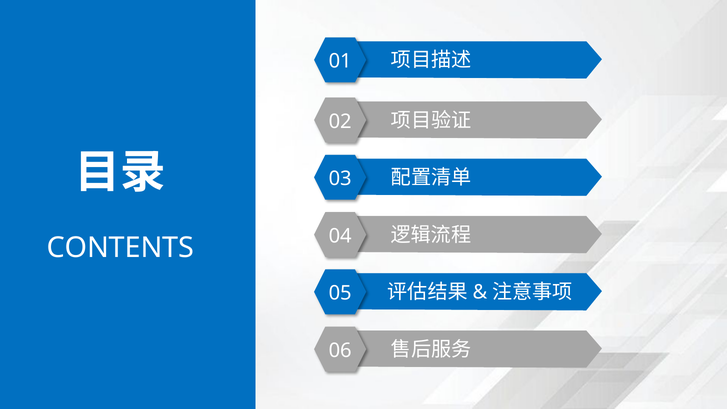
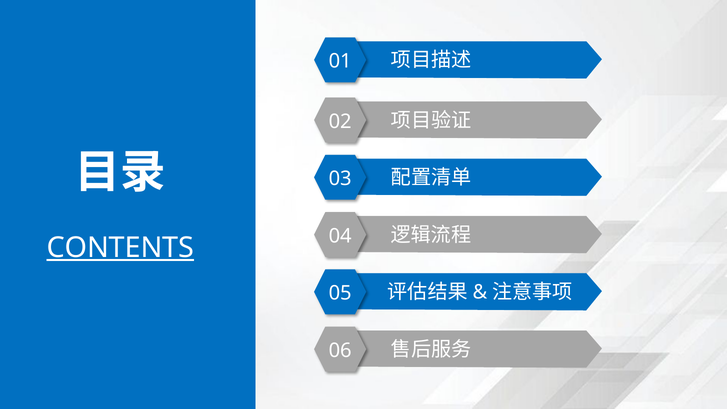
CONTENTS underline: none -> present (120, 247)
